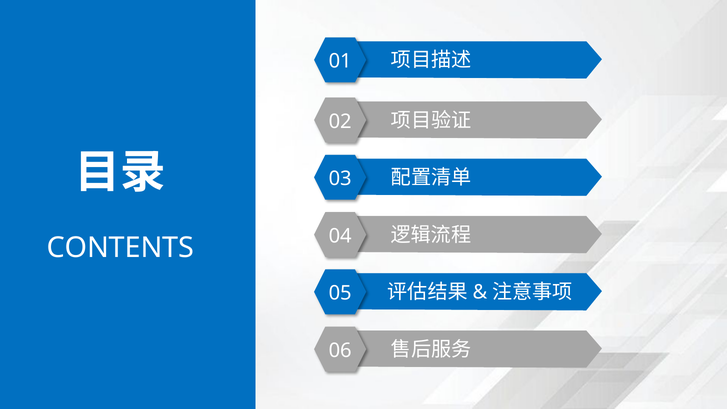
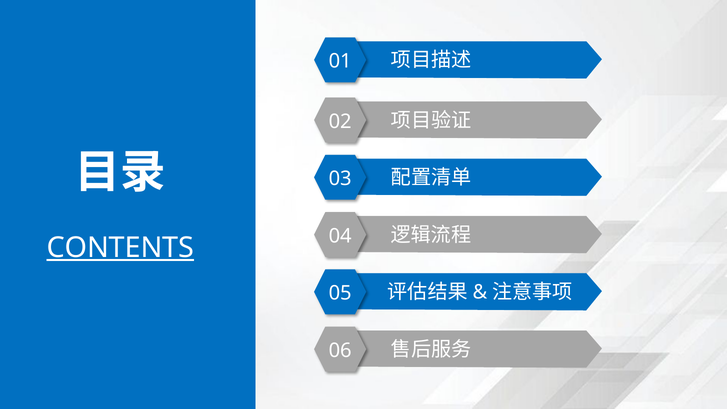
CONTENTS underline: none -> present (120, 247)
